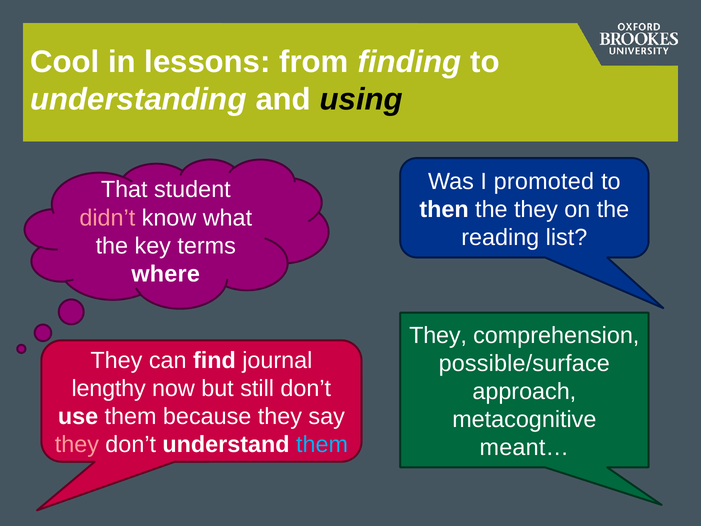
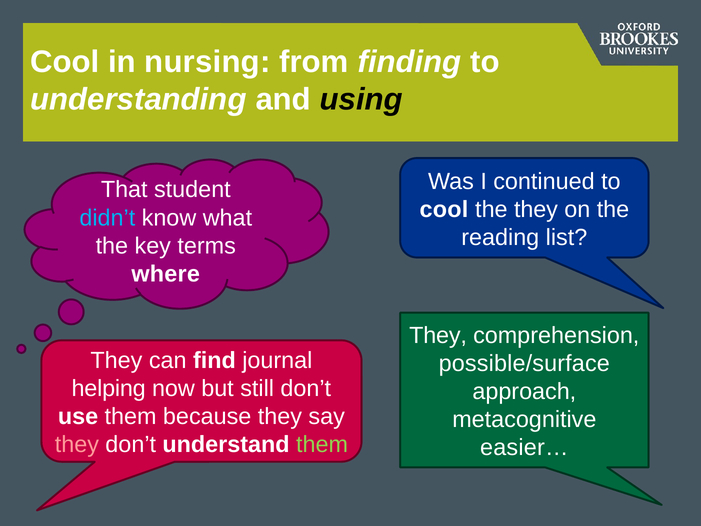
lessons: lessons -> nursing (207, 62)
promoted: promoted -> continued (544, 181)
then: then -> cool (444, 209)
didn’t colour: pink -> light blue (107, 218)
lengthy: lengthy -> helping (109, 388)
them colour: light blue -> light green (322, 445)
meant…: meant… -> easier… (524, 448)
